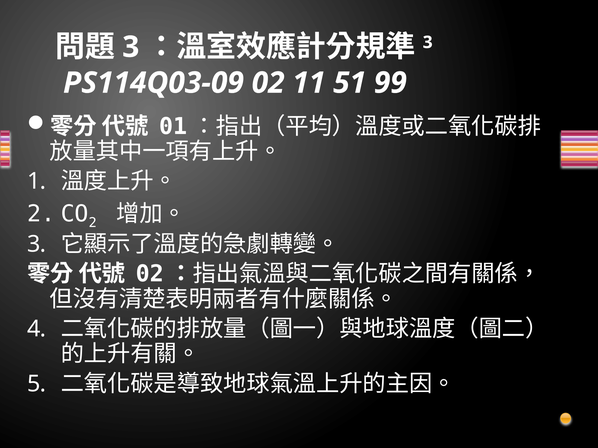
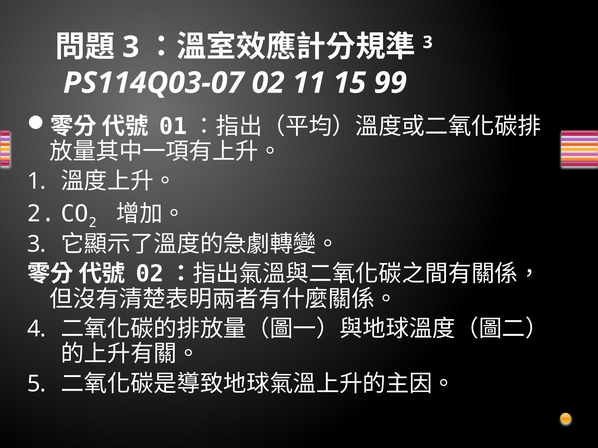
PS114Q03-09: PS114Q03-09 -> PS114Q03-07 (153, 83)
51: 51 -> 15 (350, 83)
